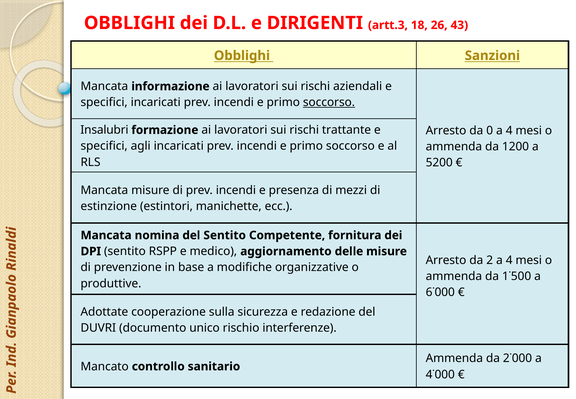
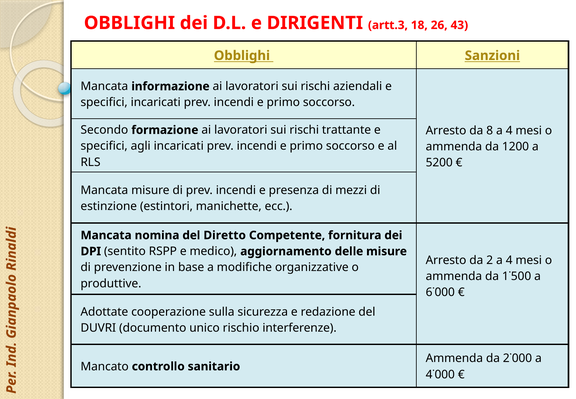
soccorso underline: present -> none (329, 102)
Insalubri: Insalubri -> Secondo (104, 130)
0: 0 -> 8 (490, 130)
del Sentito: Sentito -> Diretto (225, 235)
